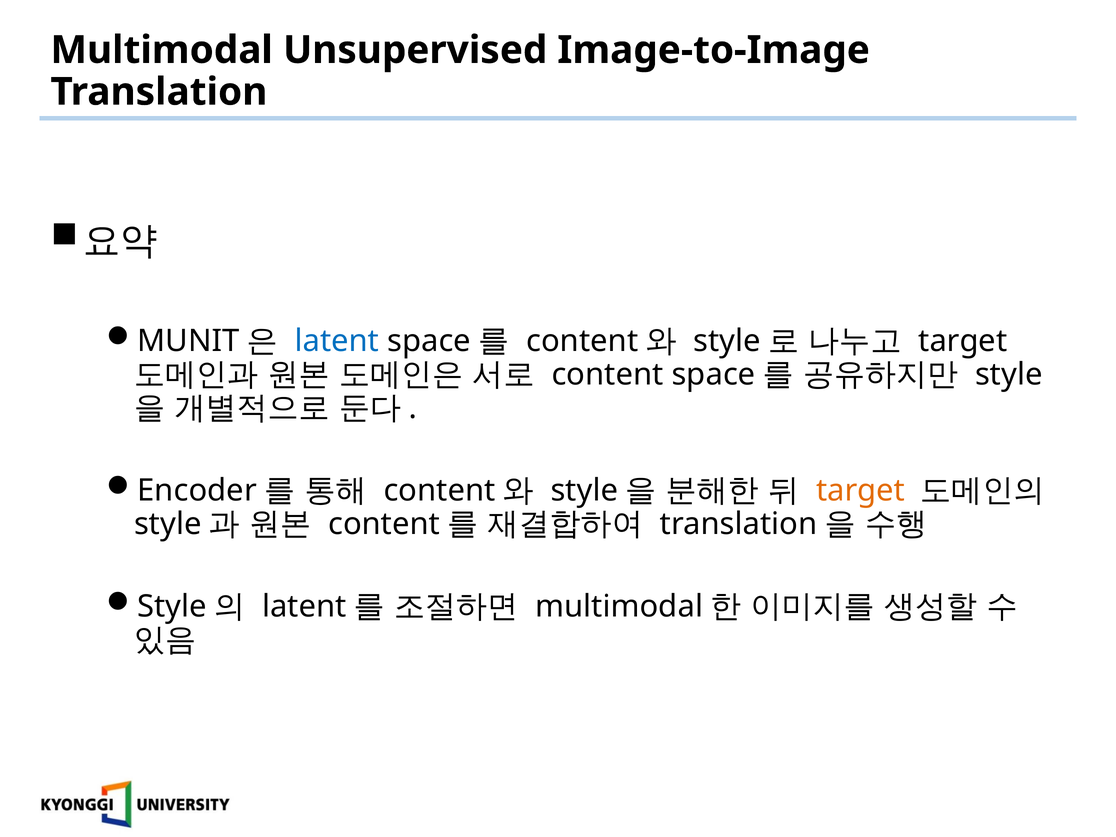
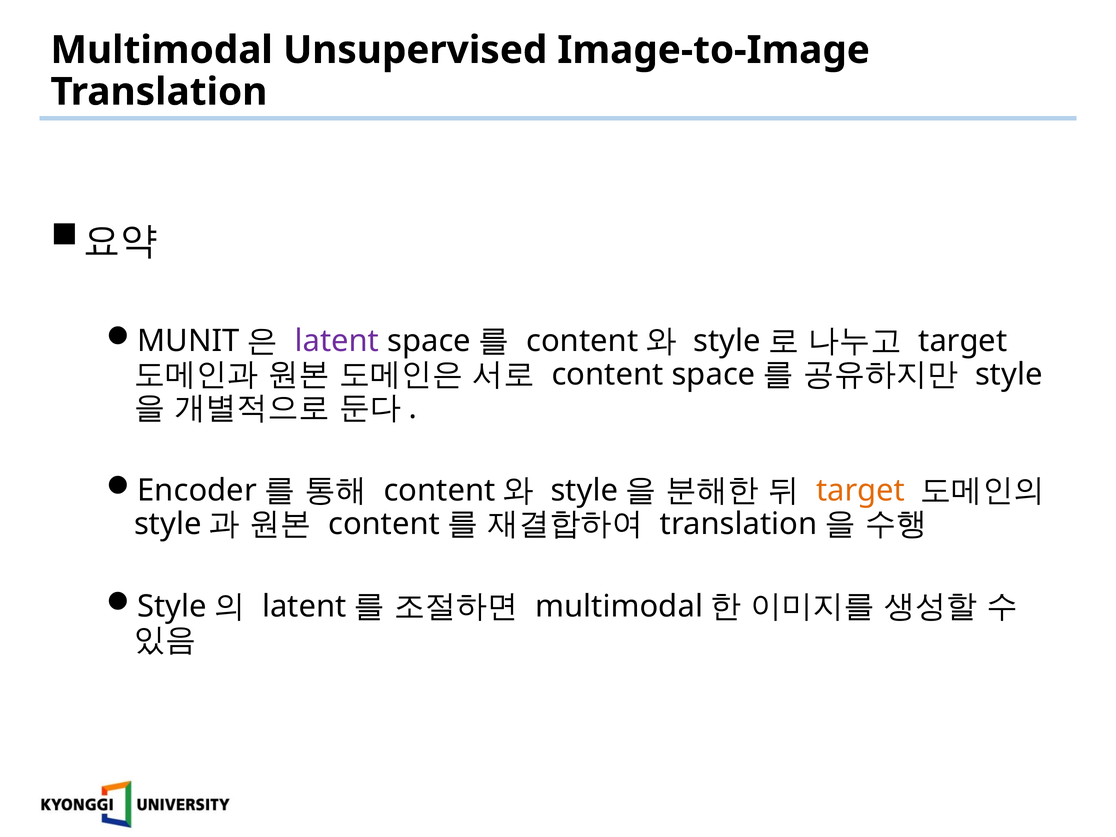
latent colour: blue -> purple (337, 341)
